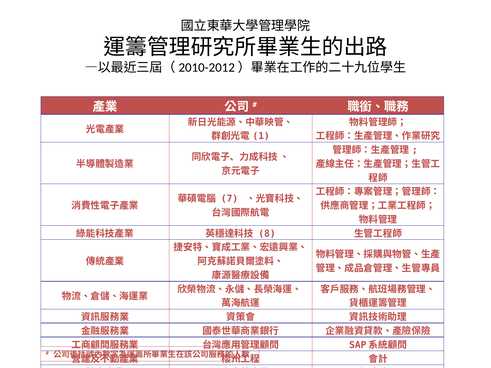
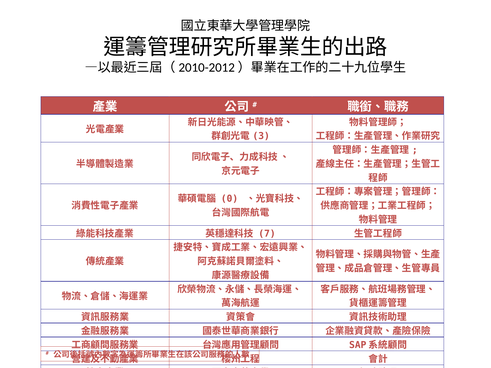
1: 1 -> 3 (261, 136)
7: 7 -> 0 (230, 199)
8: 8 -> 7 (267, 234)
